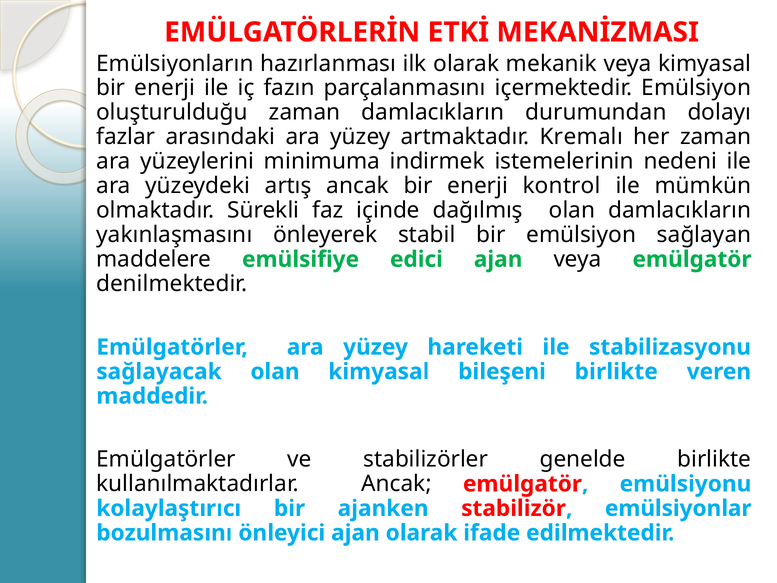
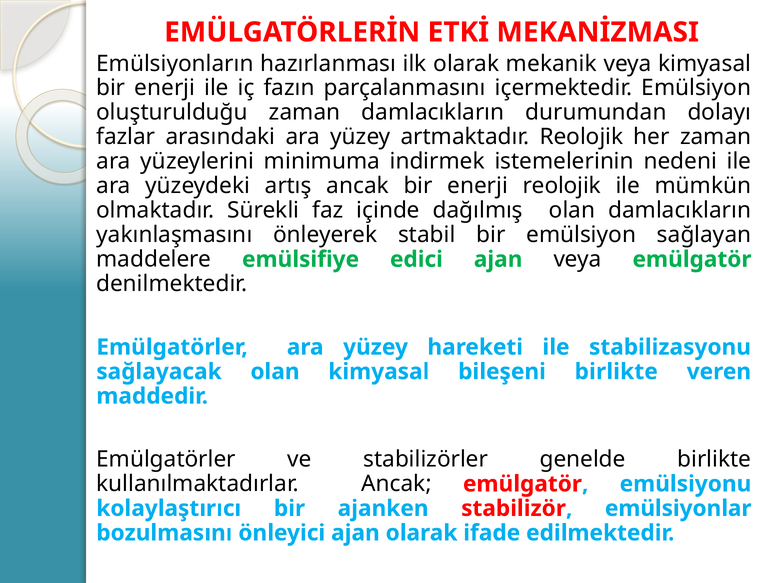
artmaktadır Kremalı: Kremalı -> Reolojik (581, 137)
enerji kontrol: kontrol -> reolojik (562, 186)
